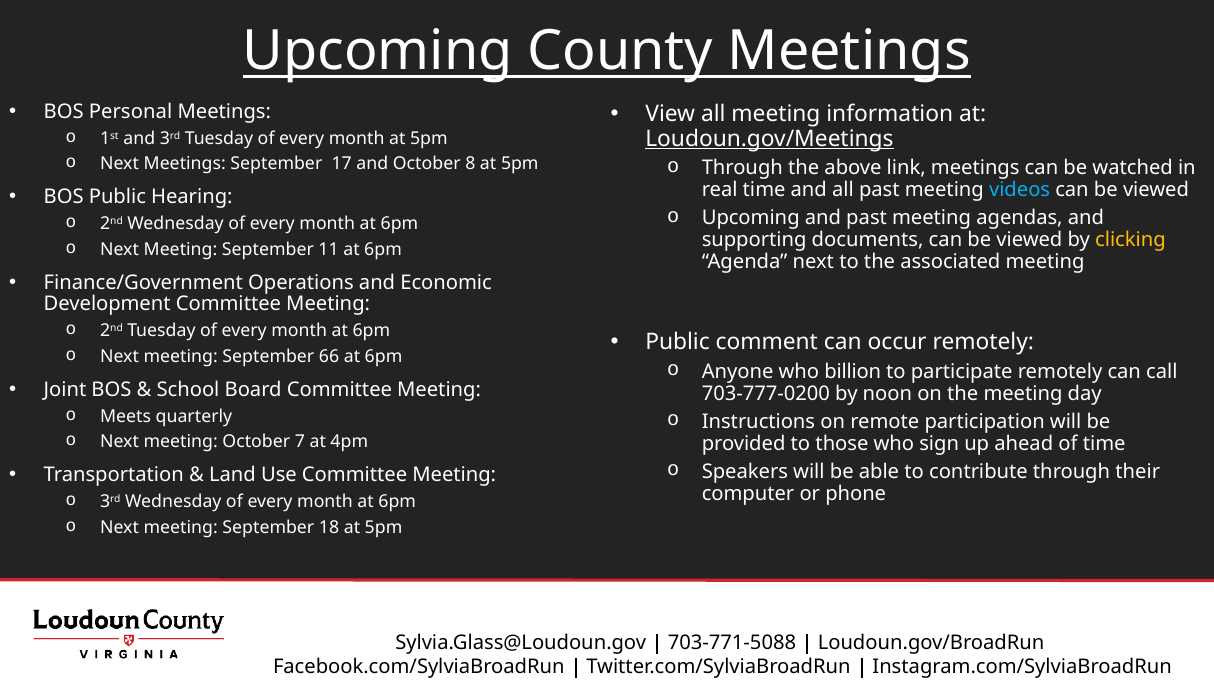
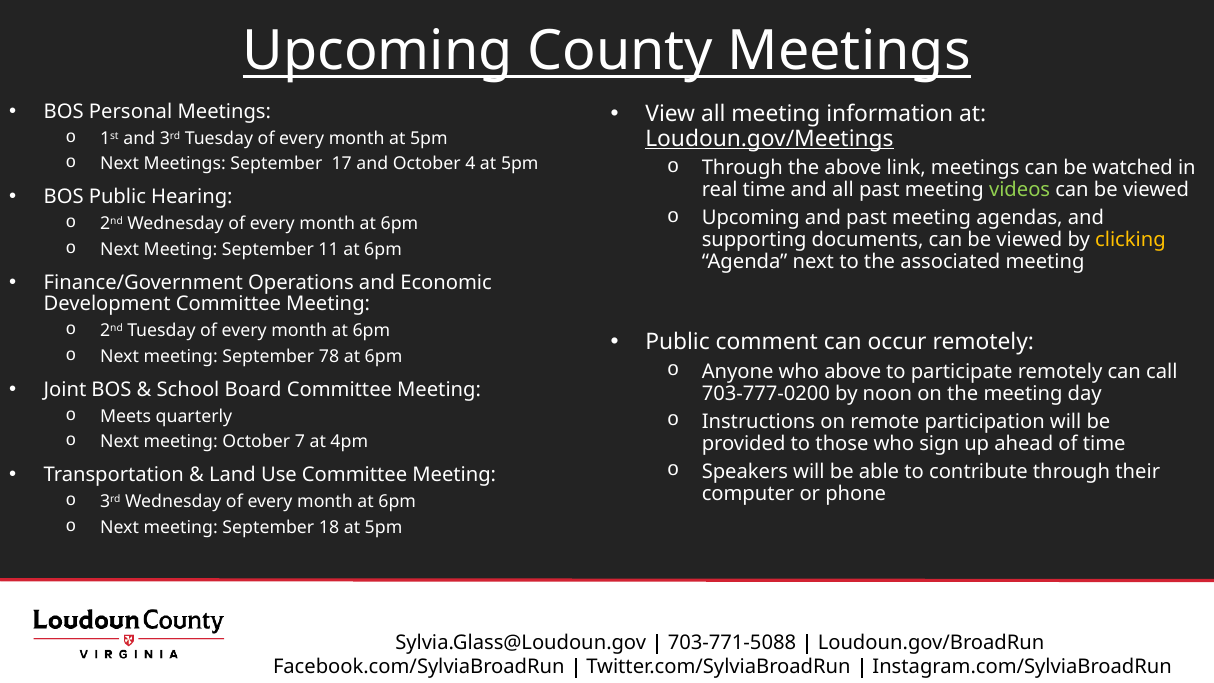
8: 8 -> 4 (470, 164)
videos colour: light blue -> light green (1020, 190)
66: 66 -> 78 (329, 357)
who billion: billion -> above (853, 372)
